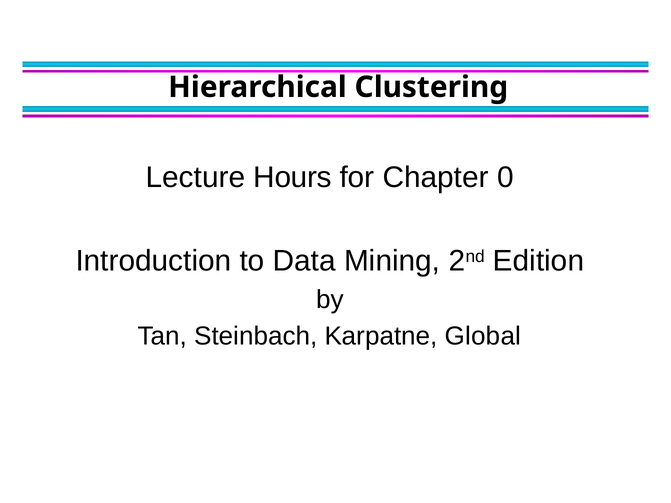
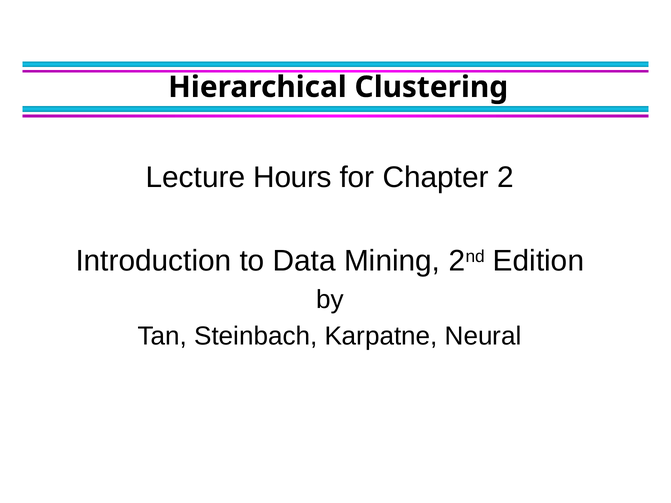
0: 0 -> 2 (505, 178)
Global: Global -> Neural (483, 336)
